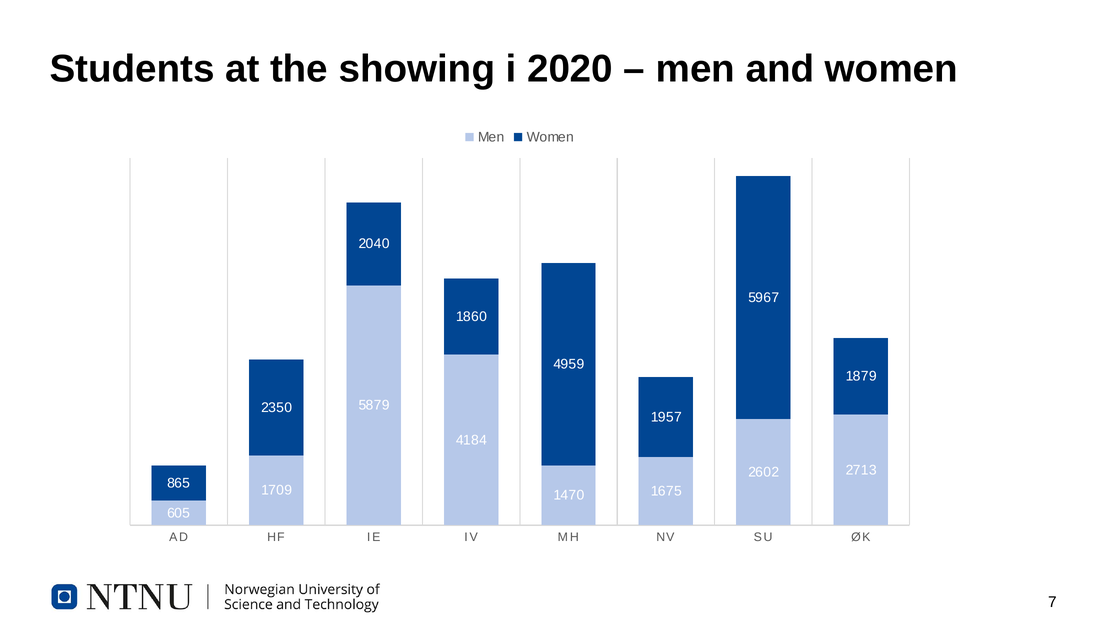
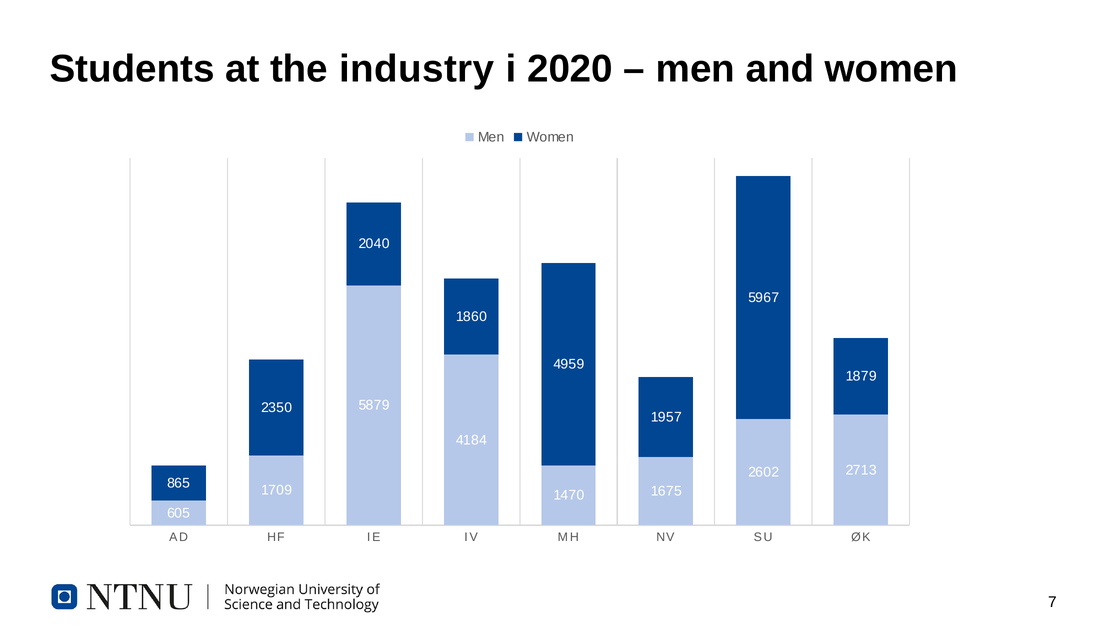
showing: showing -> industry (417, 69)
